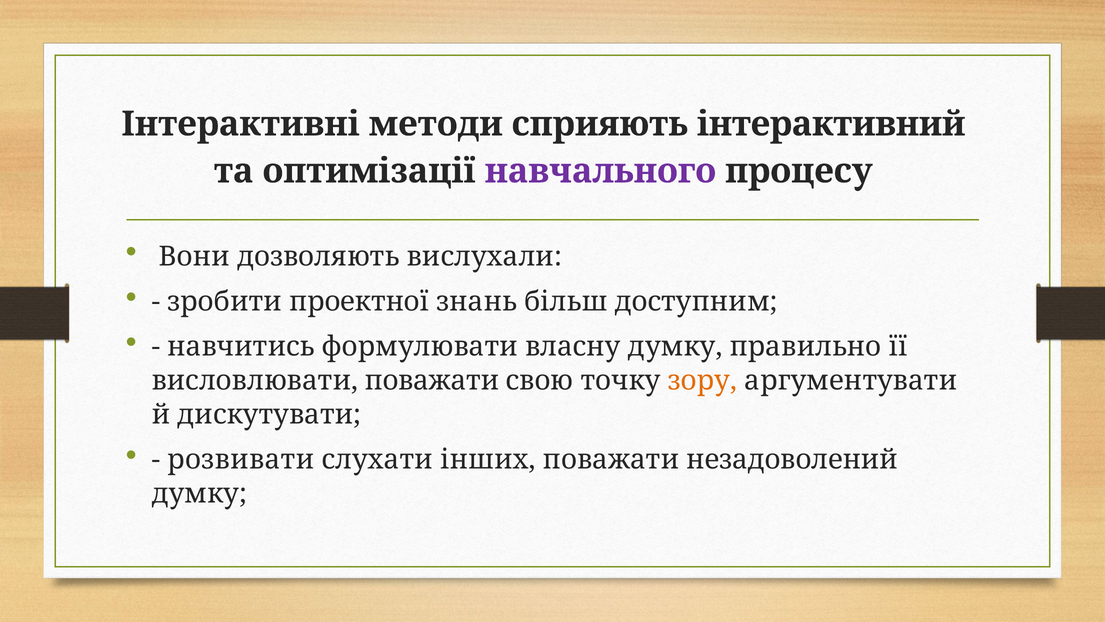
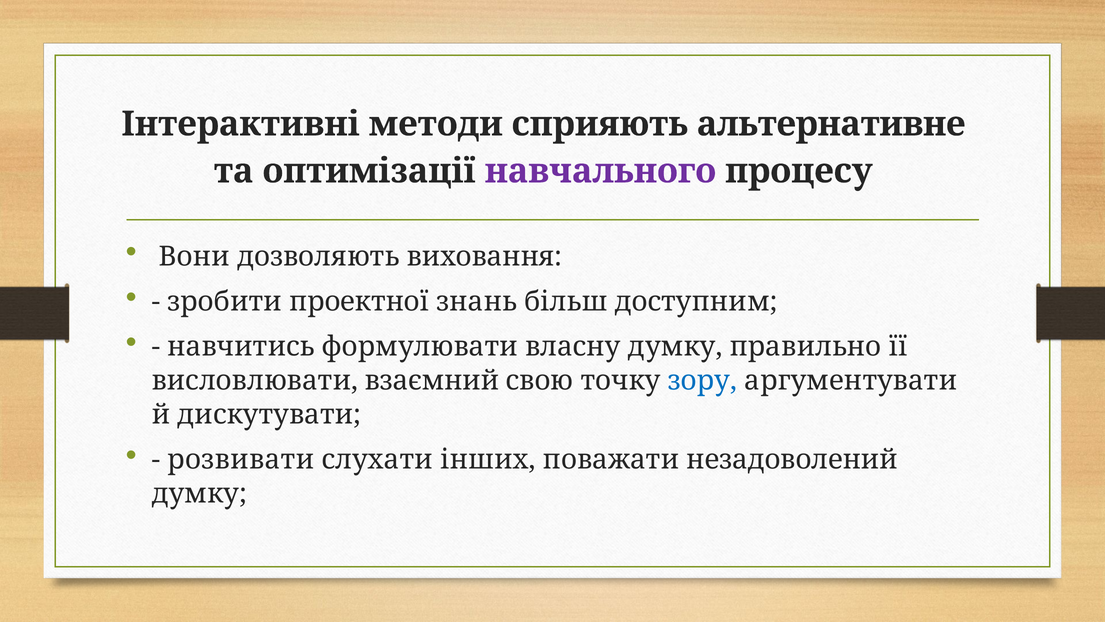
інтерактивний: інтерактивний -> альтернативне (831, 124)
вислухали: вислухали -> виховання (484, 256)
висловлювати поважати: поважати -> взаємний (432, 380)
зору colour: orange -> blue (702, 380)
